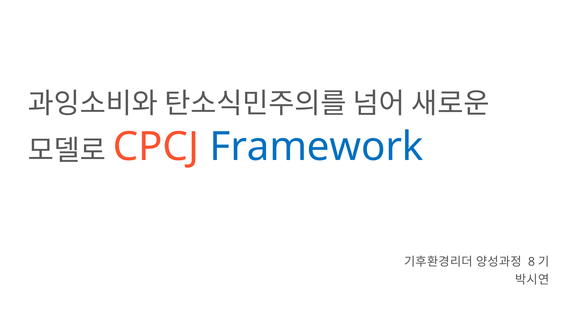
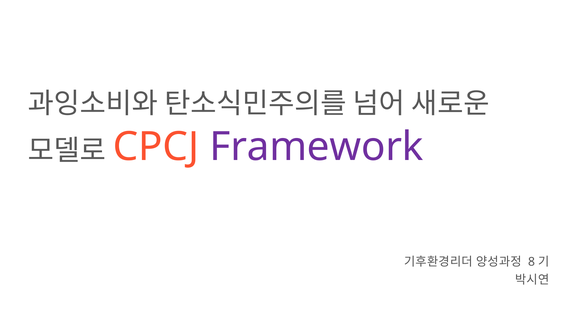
Framework colour: blue -> purple (317, 147)
